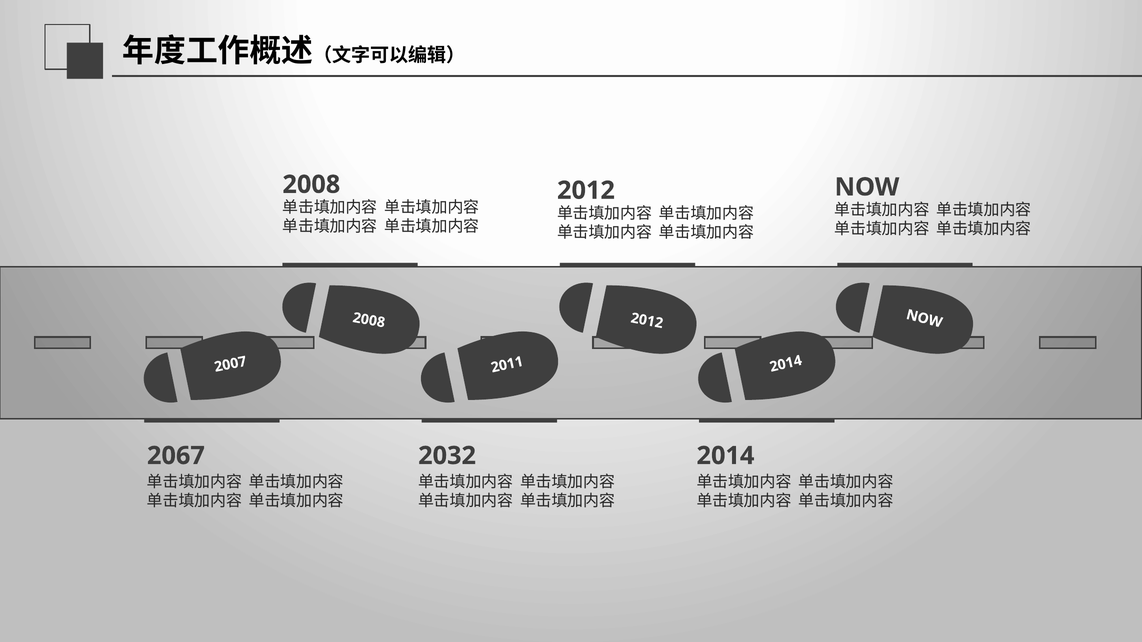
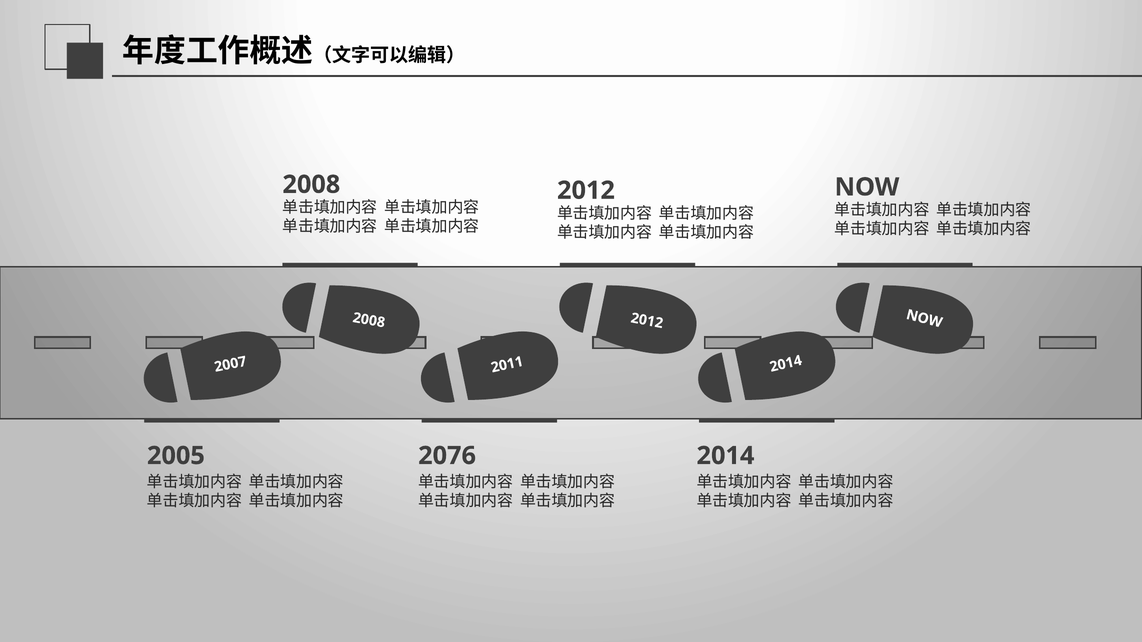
2067: 2067 -> 2005 (176, 456)
2032: 2032 -> 2076 (447, 456)
